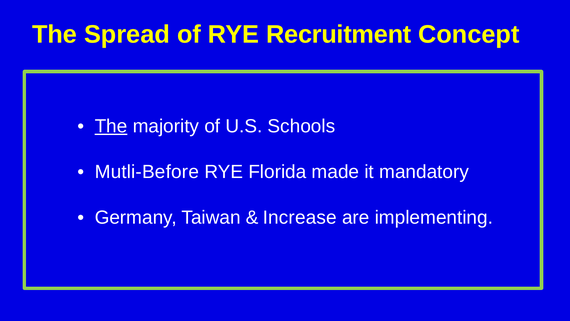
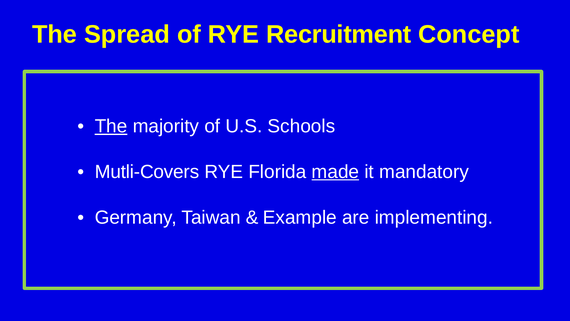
Mutli-Before: Mutli-Before -> Mutli-Covers (147, 172)
made underline: none -> present (335, 172)
Increase: Increase -> Example (300, 217)
